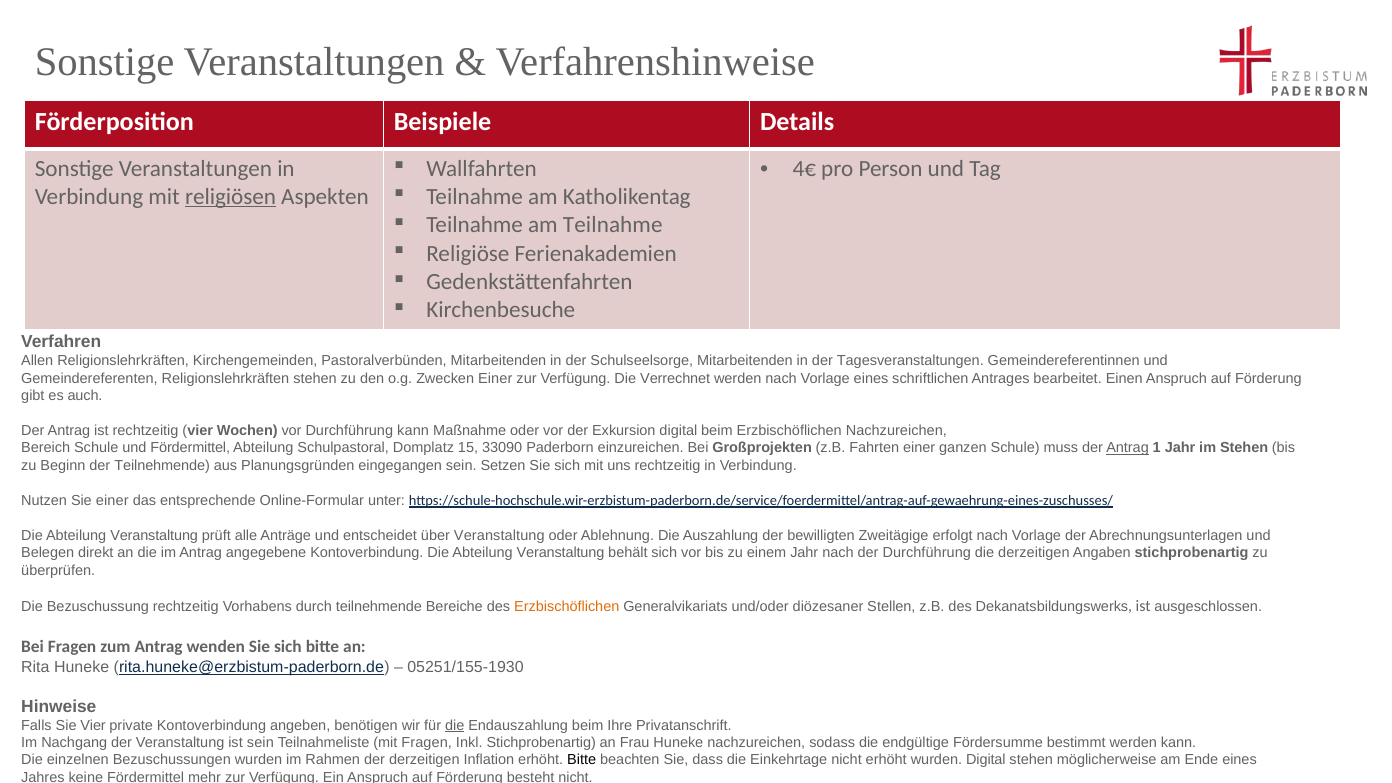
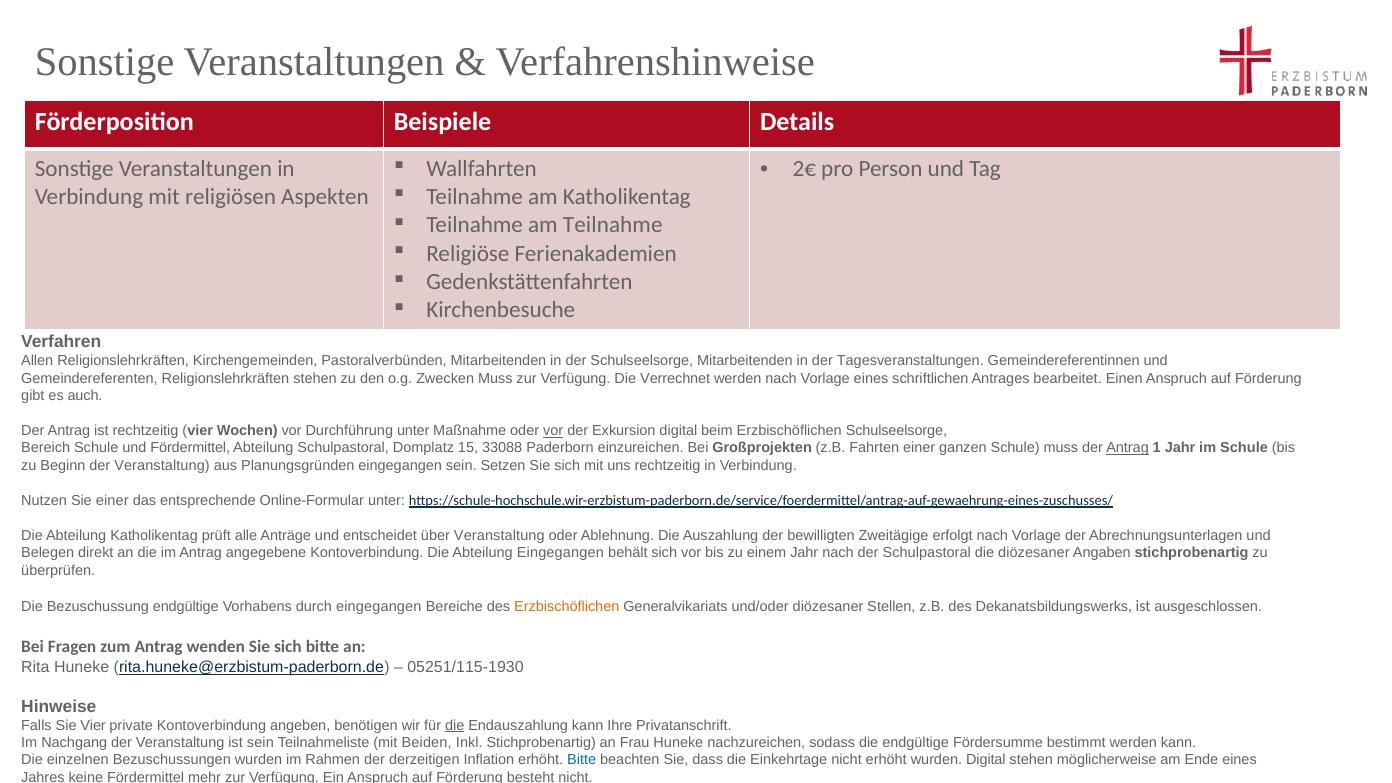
4€: 4€ -> 2€ (804, 168)
religiösen underline: present -> none (231, 197)
Zwecken Einer: Einer -> Muss (495, 378)
Durchführung kann: kann -> unter (413, 431)
vor underline: none -> present (553, 431)
Erzbischöflichen Nachzureichen: Nachzureichen -> Schulseelsorge (896, 431)
33090: 33090 -> 33088 (502, 448)
im Stehen: Stehen -> Schule (1244, 448)
Beginn der Teilnehmende: Teilnehmende -> Veranstaltung (162, 466)
Veranstaltung: Veranstaltung -> Katholikentag (154, 535)
Kontoverbindung Die Abteilung Veranstaltung: Veranstaltung -> Eingegangen (560, 553)
der Durchführung: Durchführung -> Schulpastoral (927, 553)
die derzeitigen: derzeitigen -> diözesaner (1034, 553)
Bezuschussung rechtzeitig: rechtzeitig -> endgültige (186, 607)
durch teilnehmende: teilnehmende -> eingegangen (379, 607)
05251/155-1930: 05251/155-1930 -> 05251/115-1930 (466, 667)
Endauszahlung beim: beim -> kann (588, 725)
mit Fragen: Fragen -> Beiden (427, 743)
Bitte colour: black -> blue (582, 760)
